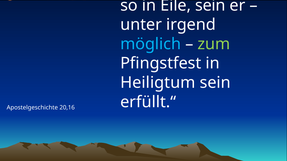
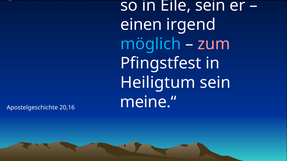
unter: unter -> einen (141, 25)
zum colour: light green -> pink (214, 44)
erfüllt.“: erfüllt.“ -> meine.“ (148, 102)
